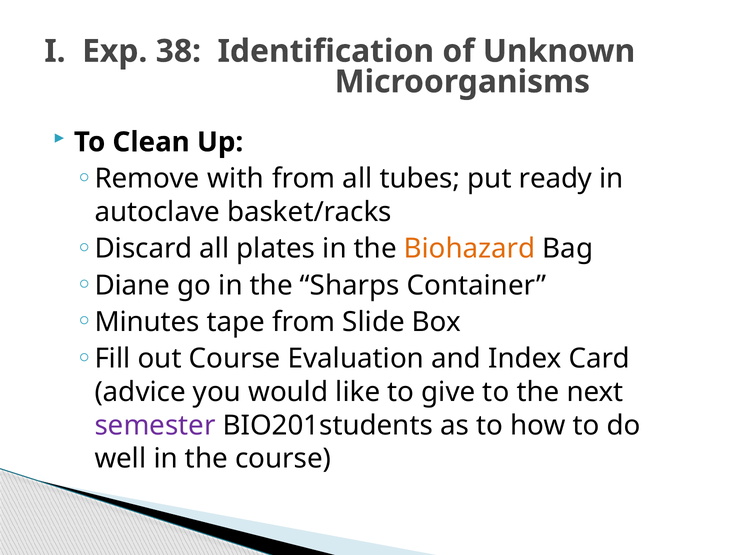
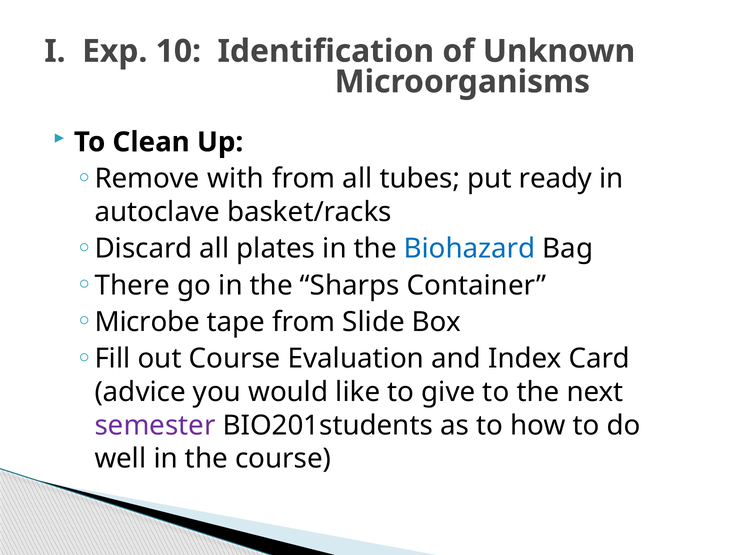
38: 38 -> 10 (178, 51)
Biohazard colour: orange -> blue (470, 249)
Diane: Diane -> There (132, 285)
Minutes: Minutes -> Microbe (147, 322)
